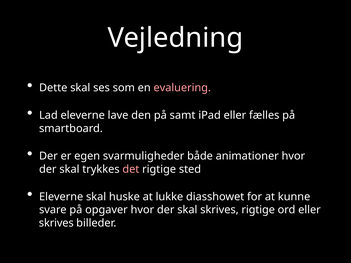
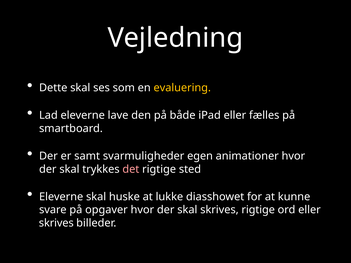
evaluering colour: pink -> yellow (182, 88)
samt: samt -> både (183, 115)
egen: egen -> samt (87, 156)
både: både -> egen (200, 156)
